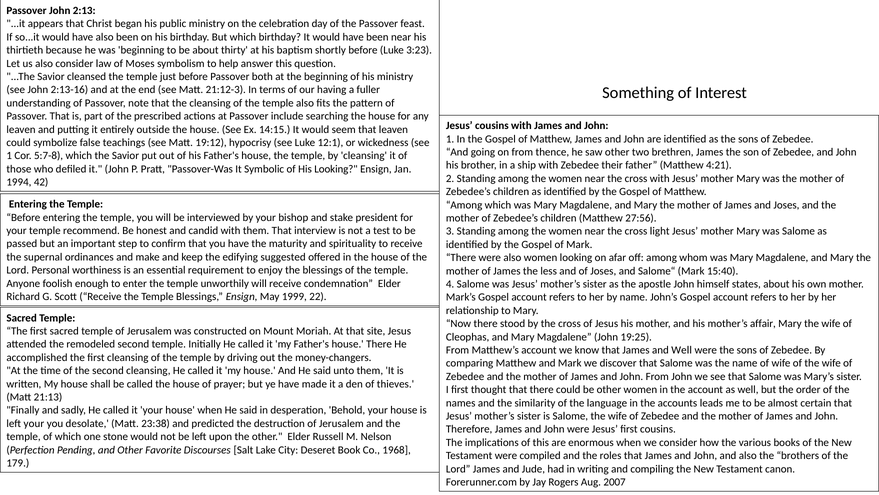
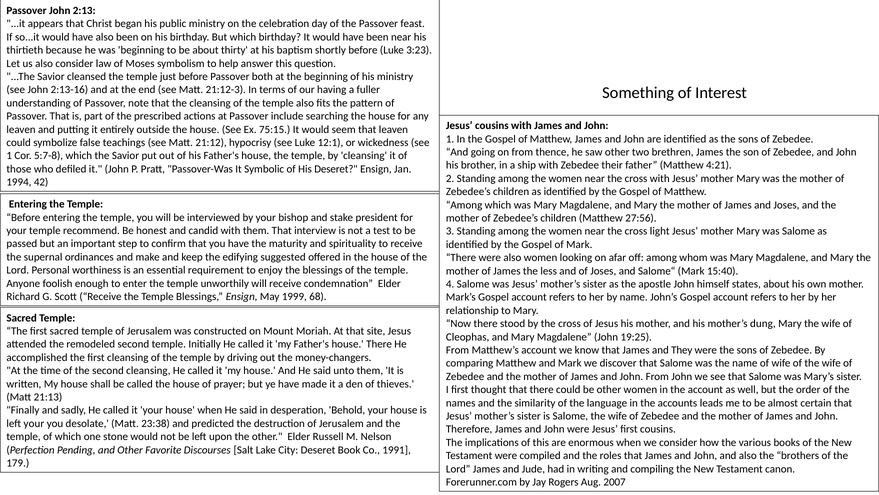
14:15: 14:15 -> 75:15 (275, 129)
19:12: 19:12 -> 21:12 (211, 142)
His Looking: Looking -> Deseret (336, 169)
22: 22 -> 68 (318, 296)
affair: affair -> dung (763, 323)
and Well: Well -> They (682, 350)
1968: 1968 -> 1991 (397, 449)
